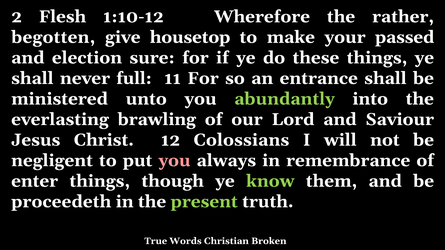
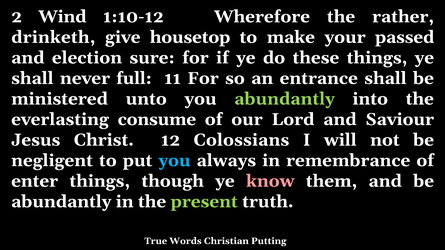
Flesh: Flesh -> Wind (63, 17)
begotten: begotten -> drinketh (53, 37)
brawling: brawling -> consume (157, 120)
you colour: pink -> light blue (175, 161)
know colour: light green -> pink (270, 181)
proceedeth: proceedeth -> abundantly (61, 202)
Broken: Broken -> Putting (269, 241)
